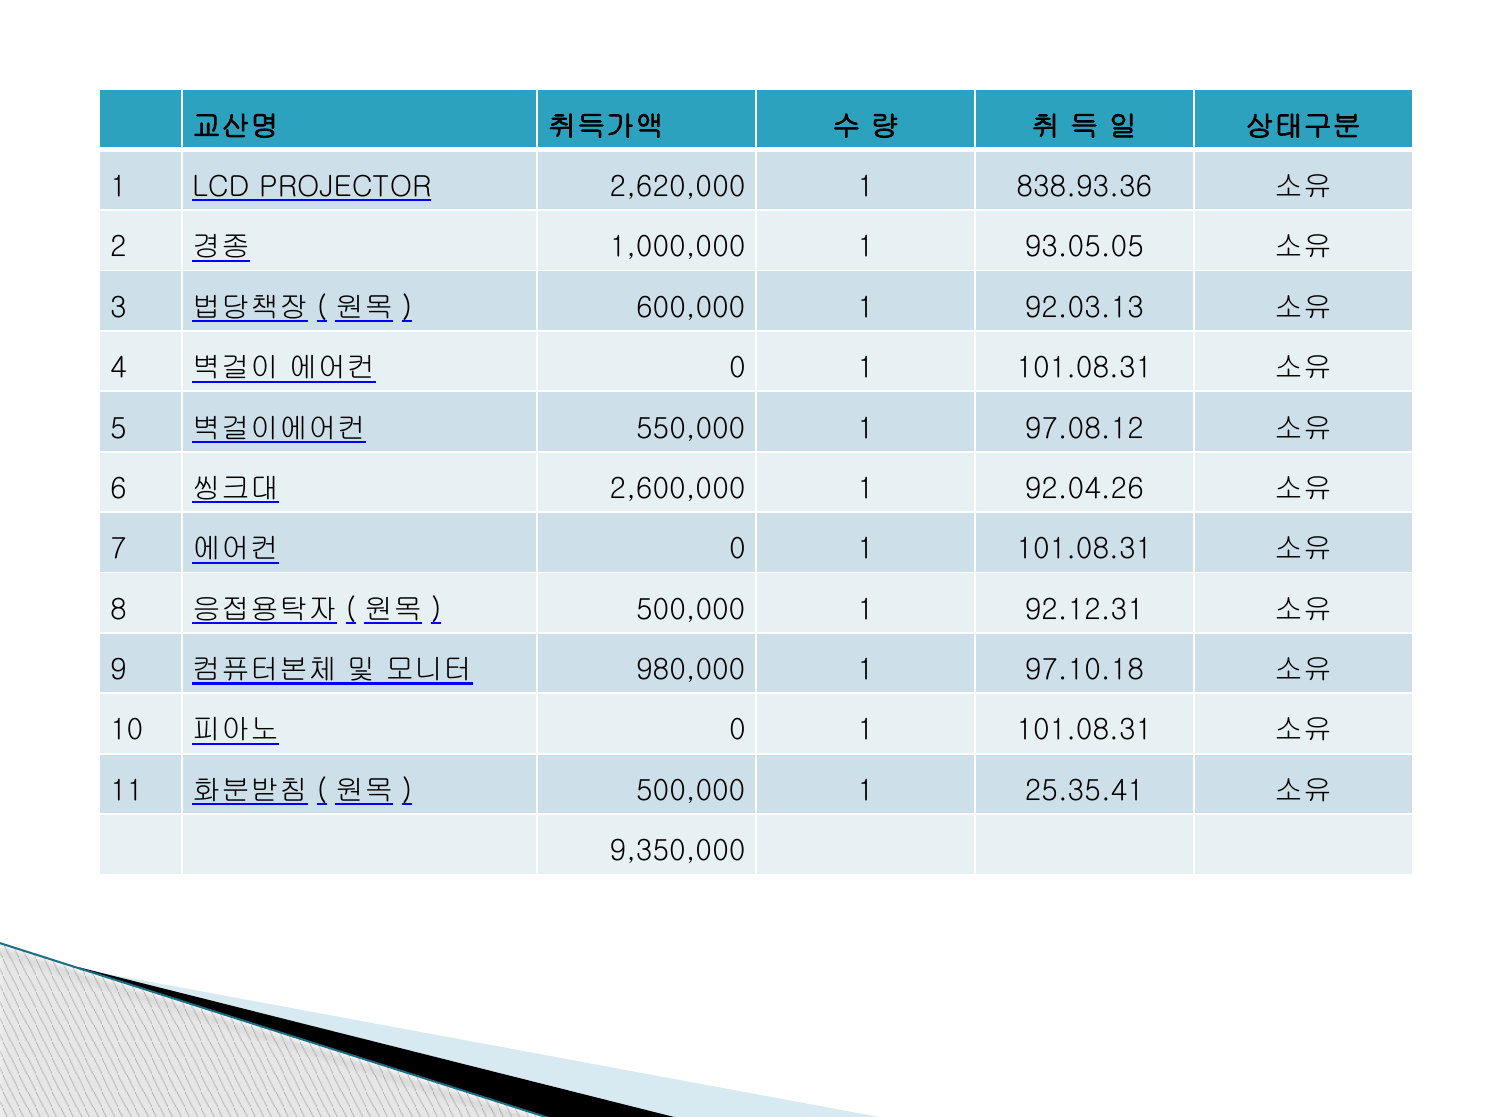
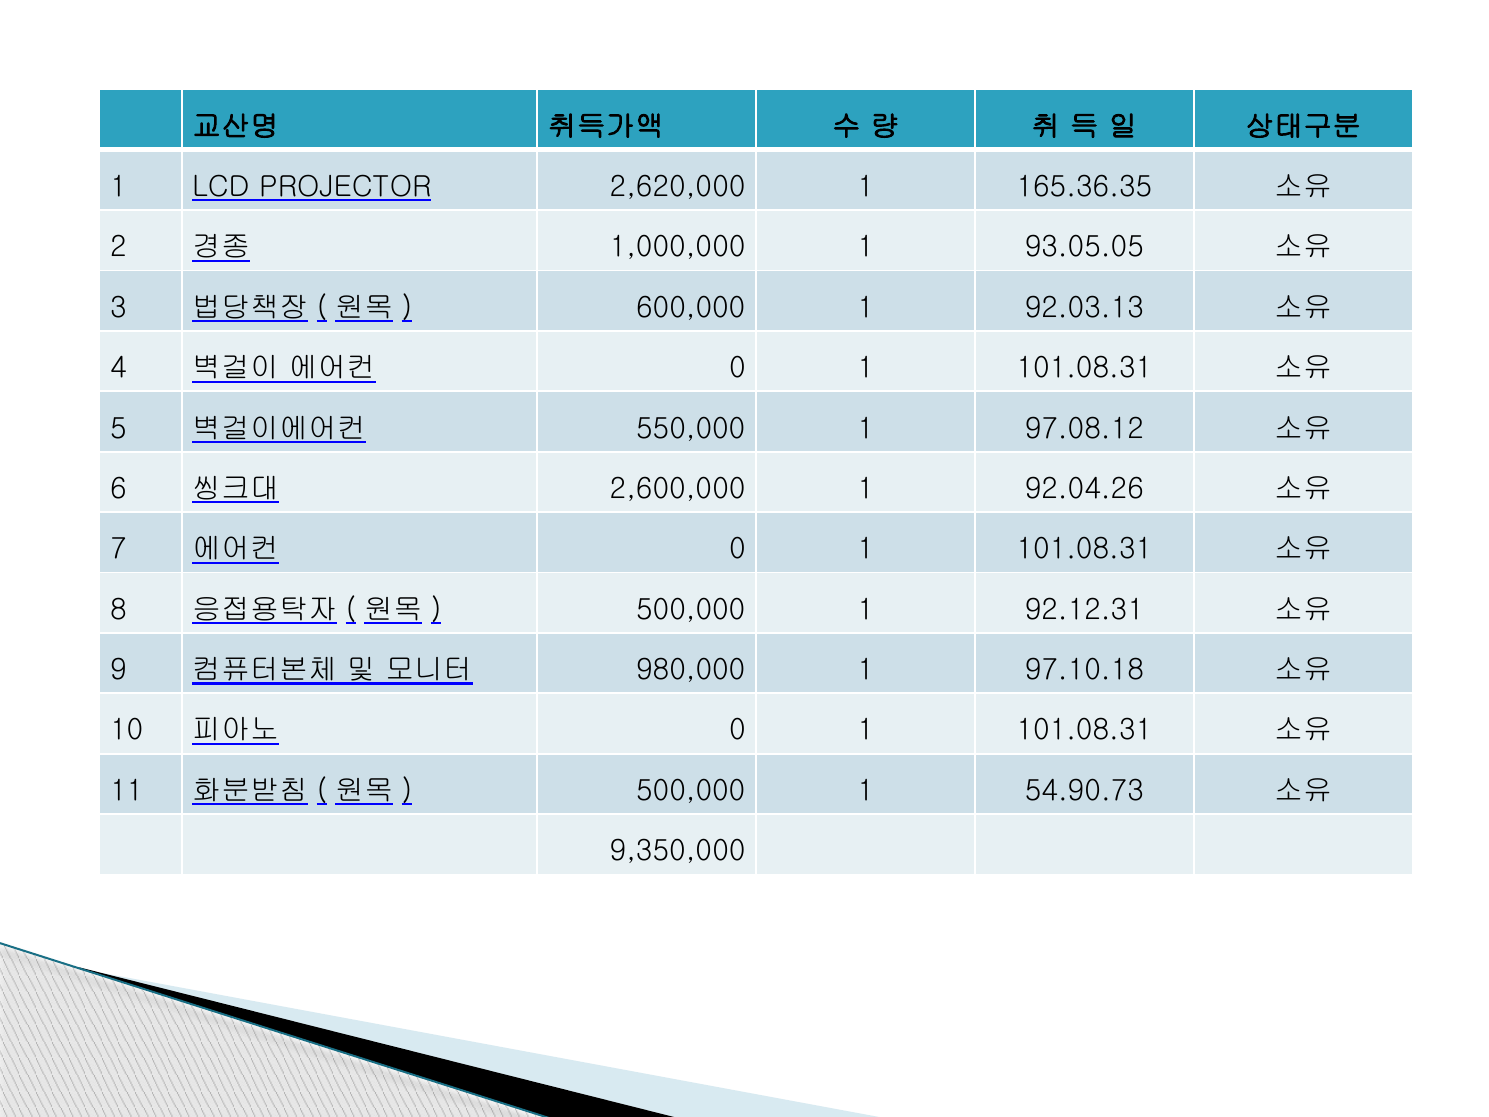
838.93.36: 838.93.36 -> 165.36.35 (1084, 187)
25.35.41: 25.35.41 -> 54.90.73 (1084, 791)
